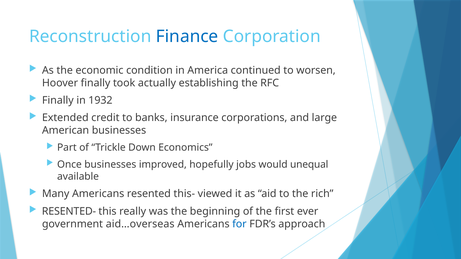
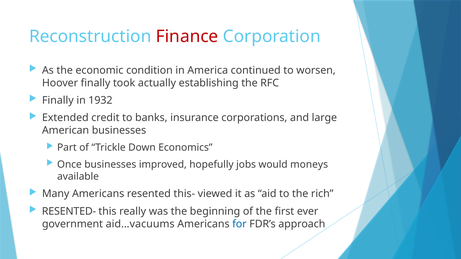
Finance colour: blue -> red (187, 36)
unequal: unequal -> moneys (309, 165)
aid…overseas: aid…overseas -> aid…vacuums (140, 224)
